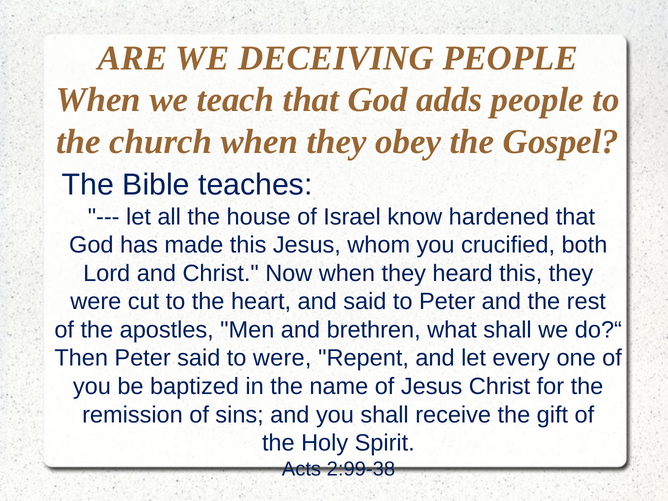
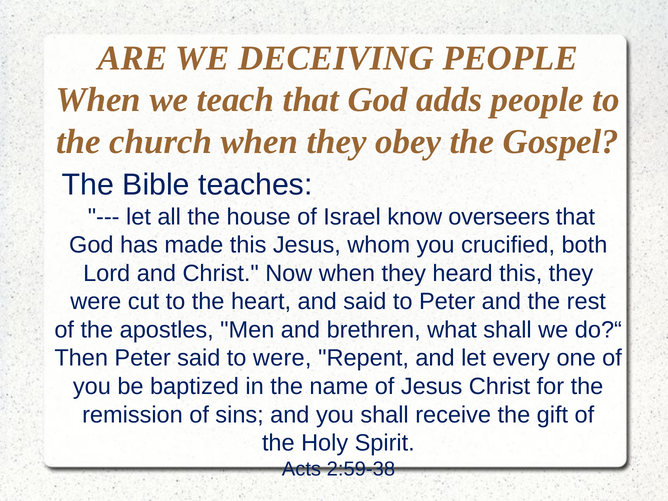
hardened: hardened -> overseers (499, 217)
2:99-38: 2:99-38 -> 2:59-38 (361, 469)
